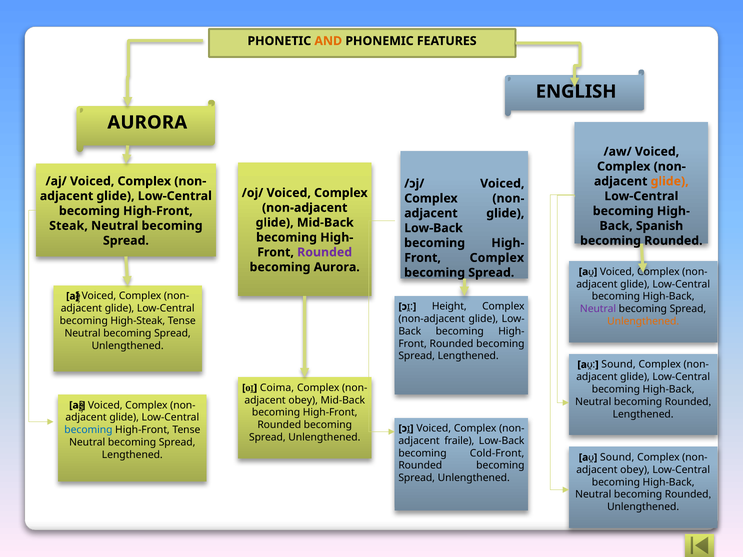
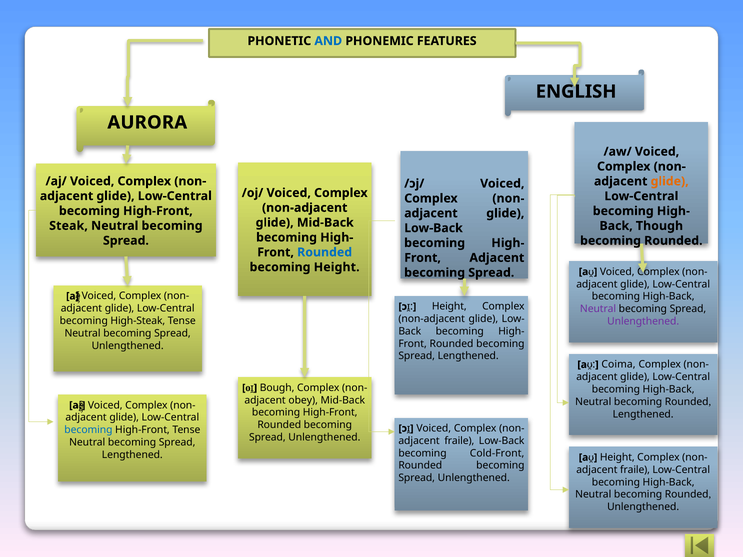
AND colour: orange -> blue (328, 41)
Spanish: Spanish -> Though (659, 226)
Rounded colour: purple -> blue (325, 252)
Complex: Complex -> Adjacent (497, 258)
becoming Aurora: Aurora -> Height (337, 267)
Unlengthened colour: orange -> purple (643, 321)
Sound: Sound -> Coima (619, 365)
Coima: Coima -> Bough (277, 388)
Sound: Sound -> Height (617, 458)
obey: obey -> fraile (635, 470)
